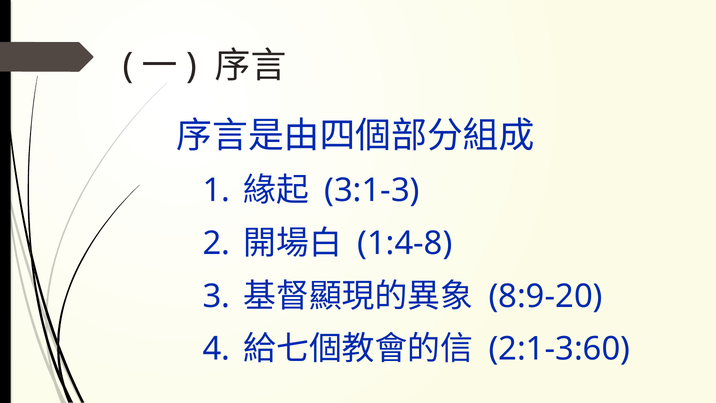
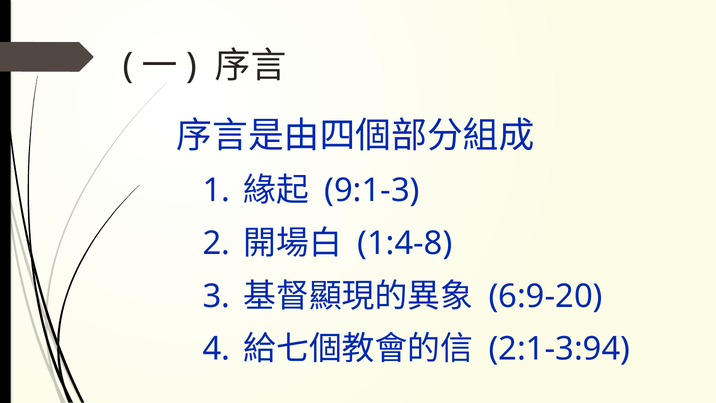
3:1-3: 3:1-3 -> 9:1-3 (372, 190)
8:9-20: 8:9-20 -> 6:9-20 (546, 296)
2:1-3:60: 2:1-3:60 -> 2:1-3:94 (559, 349)
